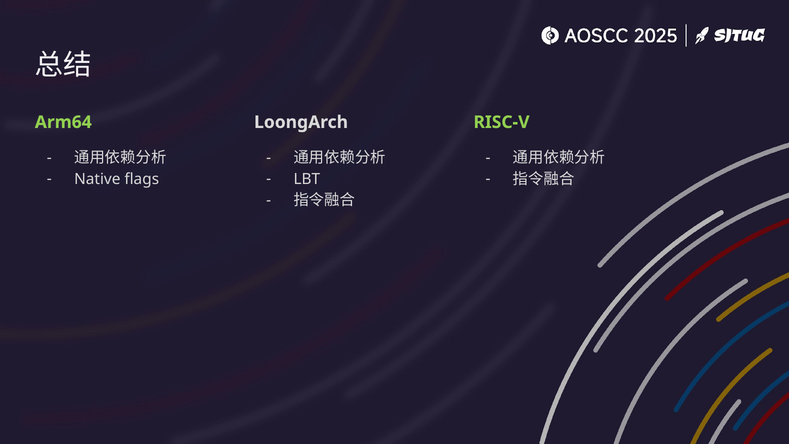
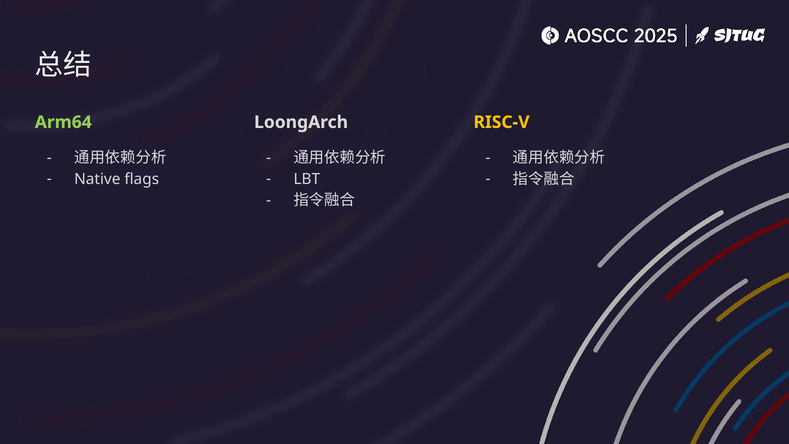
RISC-V colour: light green -> yellow (502, 122)
